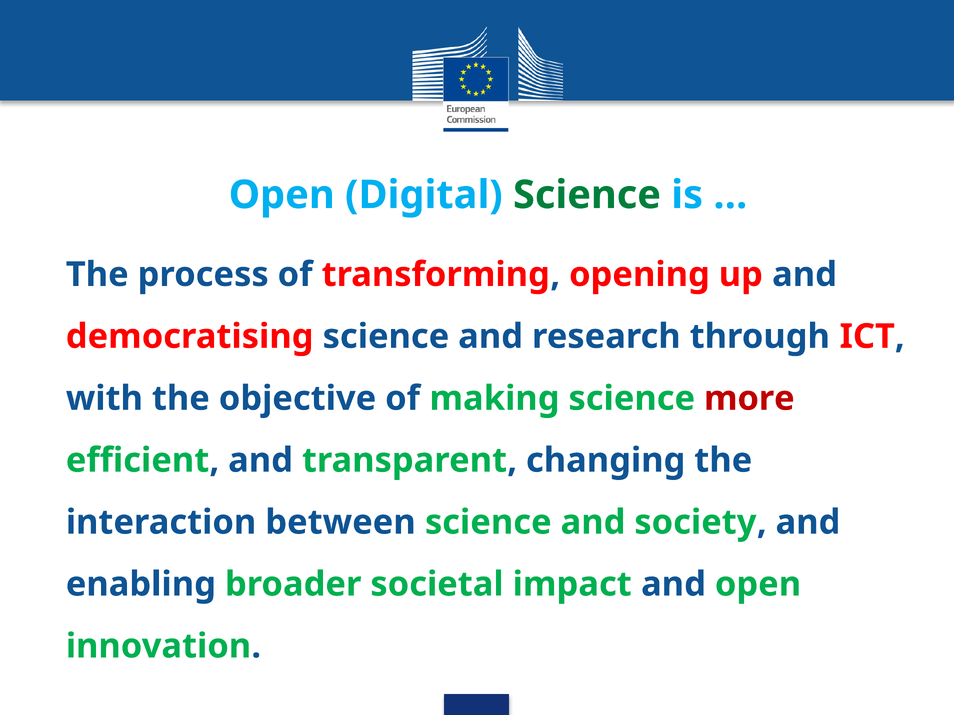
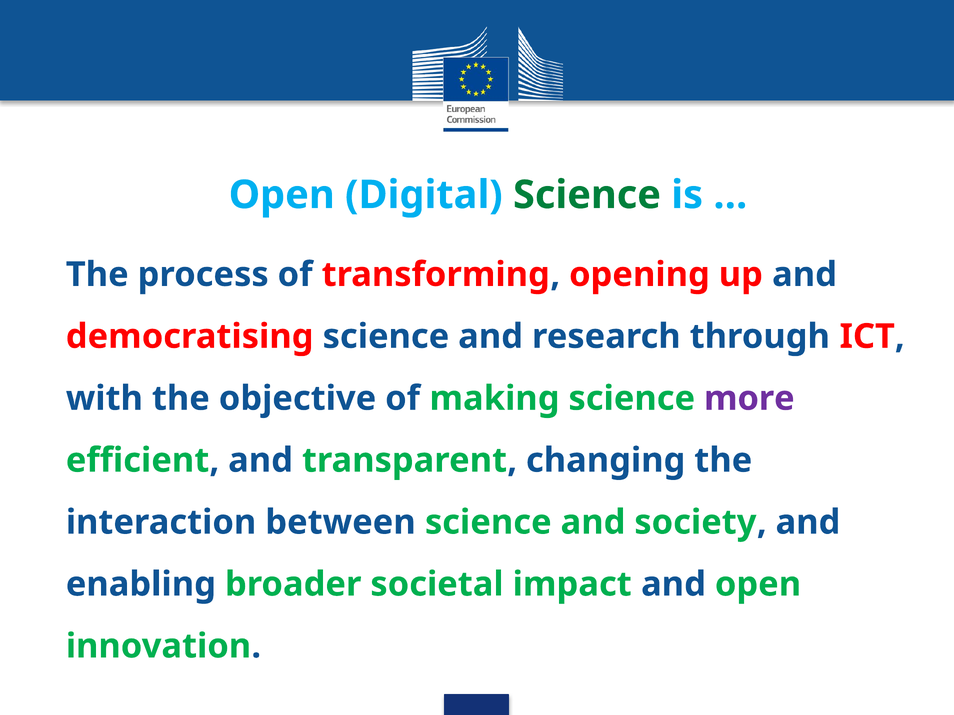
more colour: red -> purple (749, 399)
